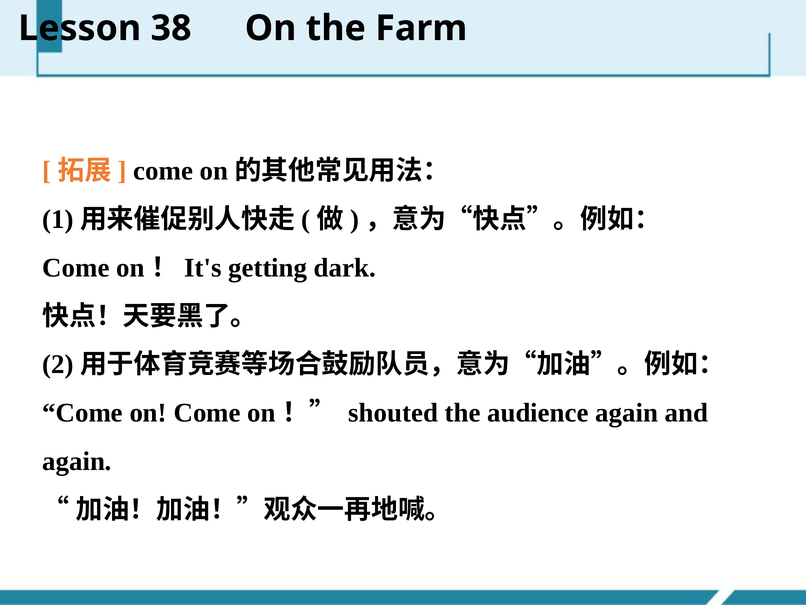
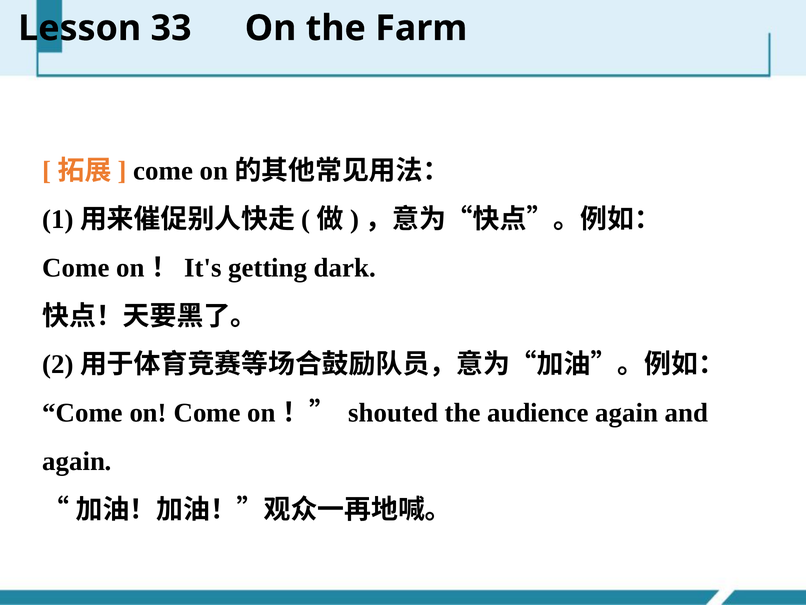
38: 38 -> 33 (171, 28)
